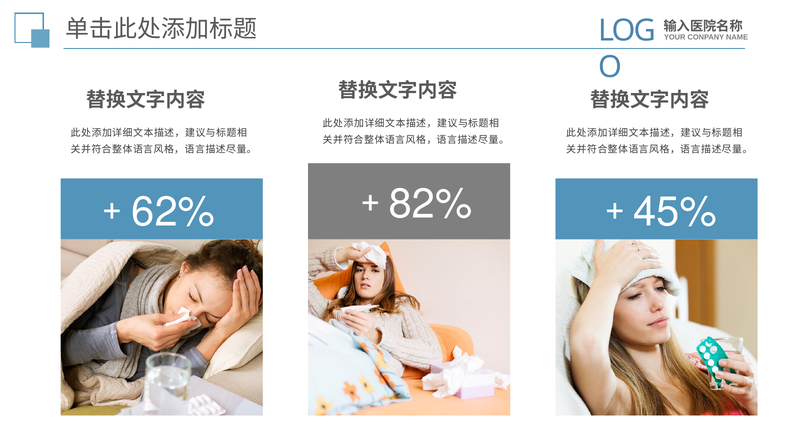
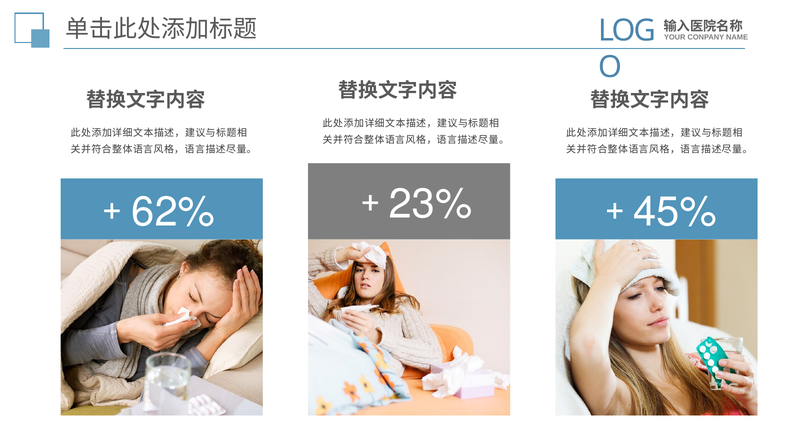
82%: 82% -> 23% (430, 204)
